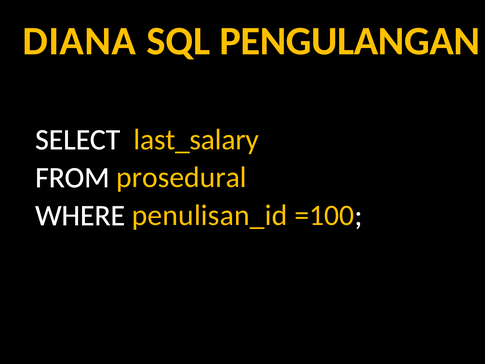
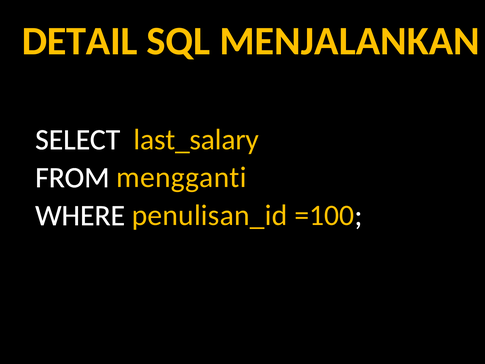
DIANA: DIANA -> DETAIL (80, 41)
PENGULANGAN: PENGULANGAN -> MENJALANKAN (350, 41)
prosedural: prosedural -> mengganti (181, 177)
